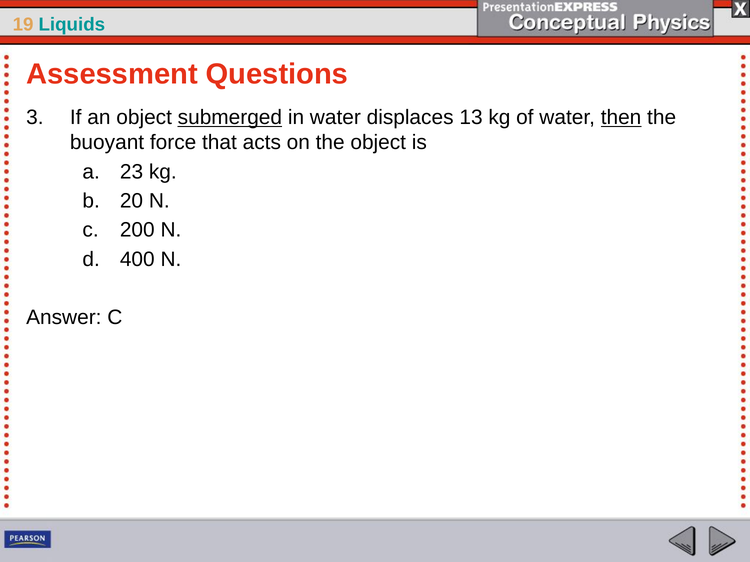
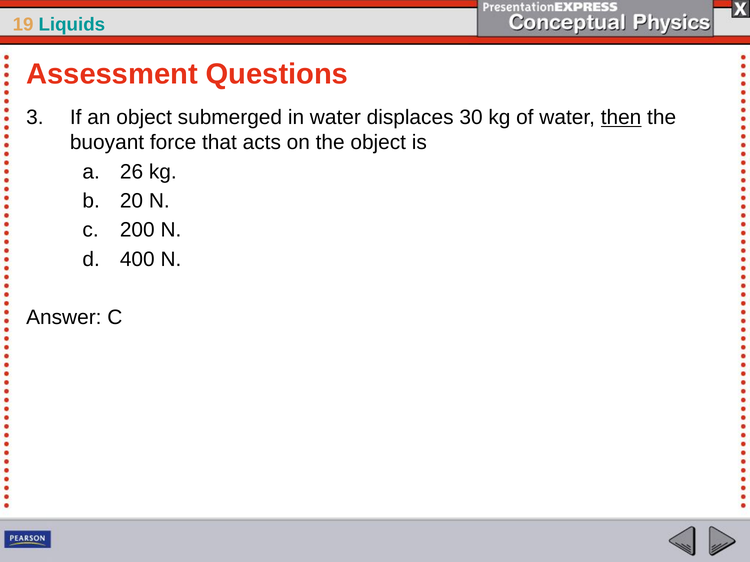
submerged underline: present -> none (230, 118)
13: 13 -> 30 (471, 118)
23: 23 -> 26 (132, 172)
